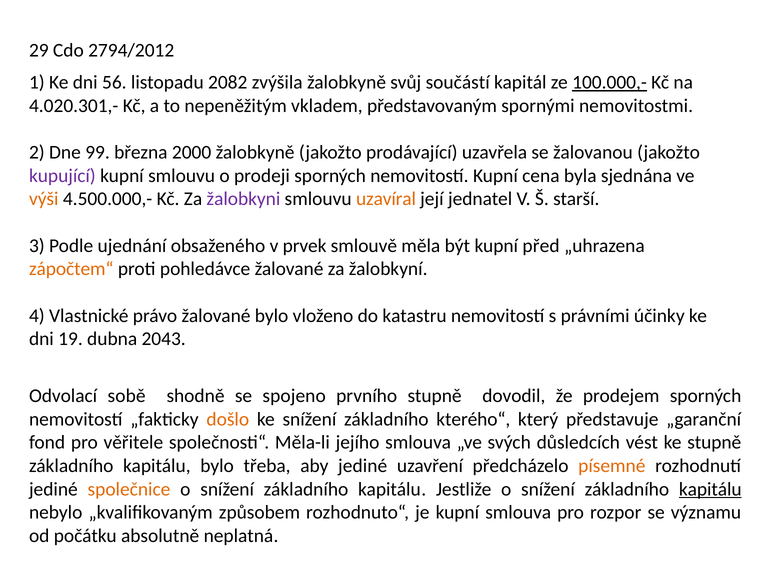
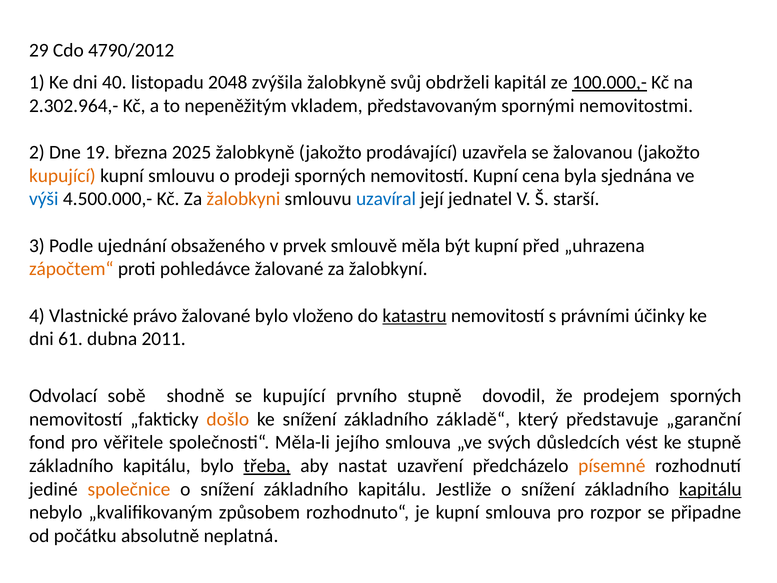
2794/2012: 2794/2012 -> 4790/2012 (131, 50)
56: 56 -> 40 (114, 82)
2082: 2082 -> 2048 (228, 82)
součástí: součástí -> obdrželi (458, 82)
4.020.301,-: 4.020.301,- -> 2.302.964,- (74, 106)
99: 99 -> 19 (98, 152)
2000: 2000 -> 2025 (192, 152)
kupující colour: purple -> orange (62, 176)
výši colour: orange -> blue (44, 199)
žalobkyni colour: purple -> orange (243, 199)
uzavíral colour: orange -> blue (386, 199)
katastru underline: none -> present (415, 315)
19: 19 -> 61 (70, 339)
2043: 2043 -> 2011 (164, 339)
se spojeno: spojeno -> kupující (294, 396)
kterého“: kterého“ -> základě“ (473, 419)
třeba underline: none -> present (267, 466)
aby jediné: jediné -> nastat (363, 466)
významu: významu -> připadne (706, 512)
